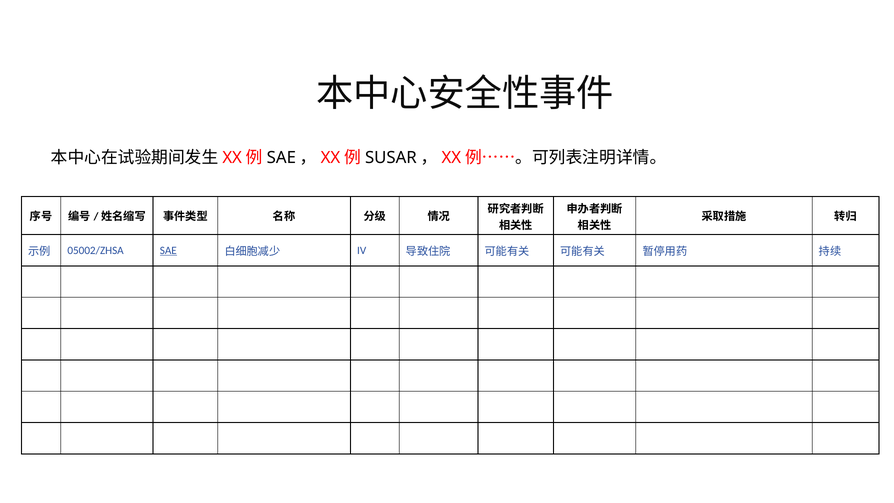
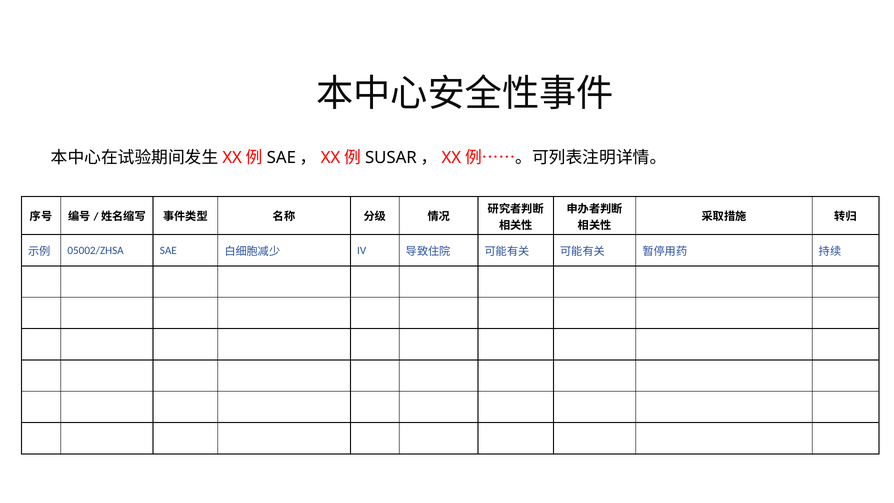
SAE underline: present -> none (168, 250)
